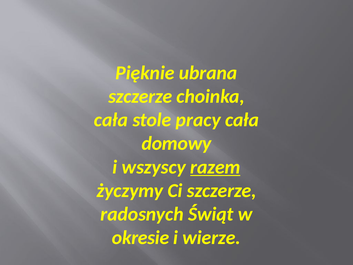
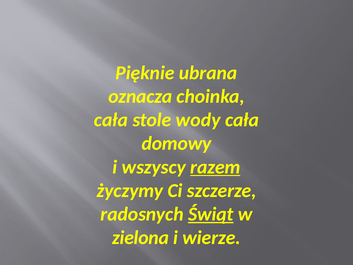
szczerze: szczerze -> oznacza (140, 96)
pracy: pracy -> wody (198, 120)
Świąt underline: none -> present (211, 214)
okresie: okresie -> zielona (141, 237)
